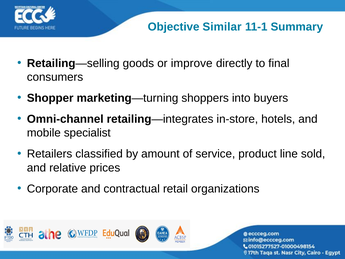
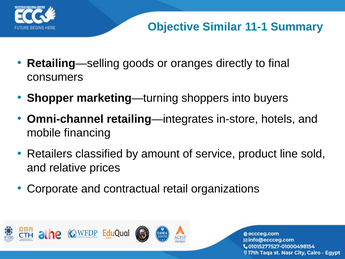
improve: improve -> oranges (192, 63)
specialist: specialist -> financing (87, 133)
